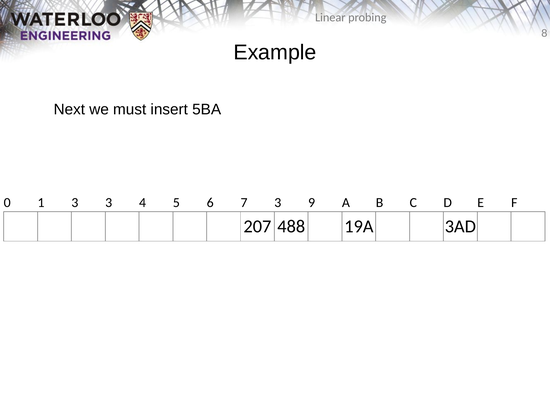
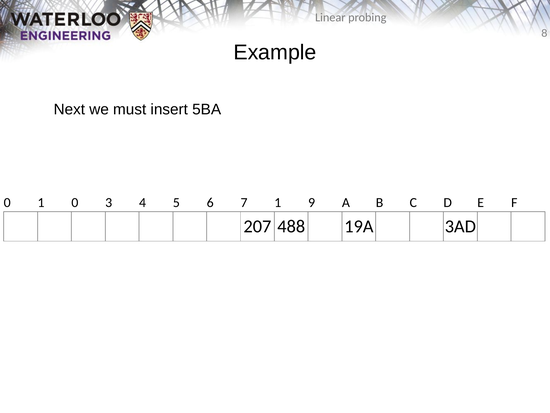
1 3: 3 -> 0 (75, 202)
7 3: 3 -> 1 (278, 202)
